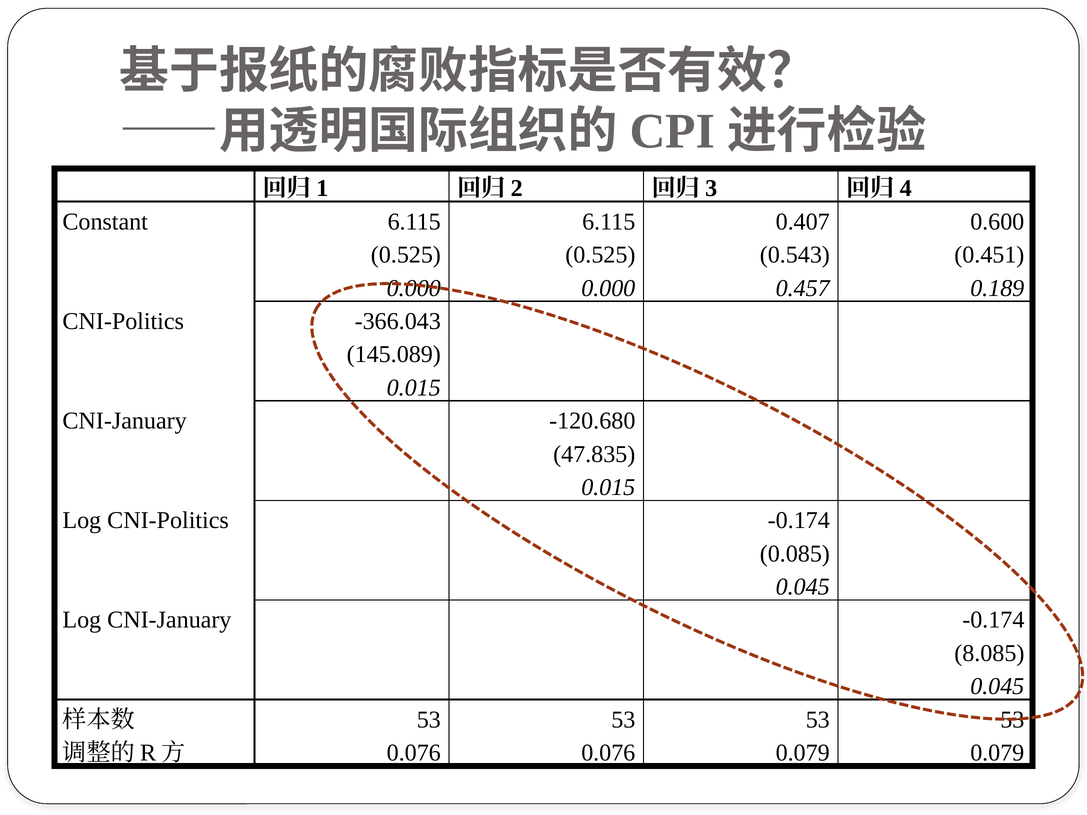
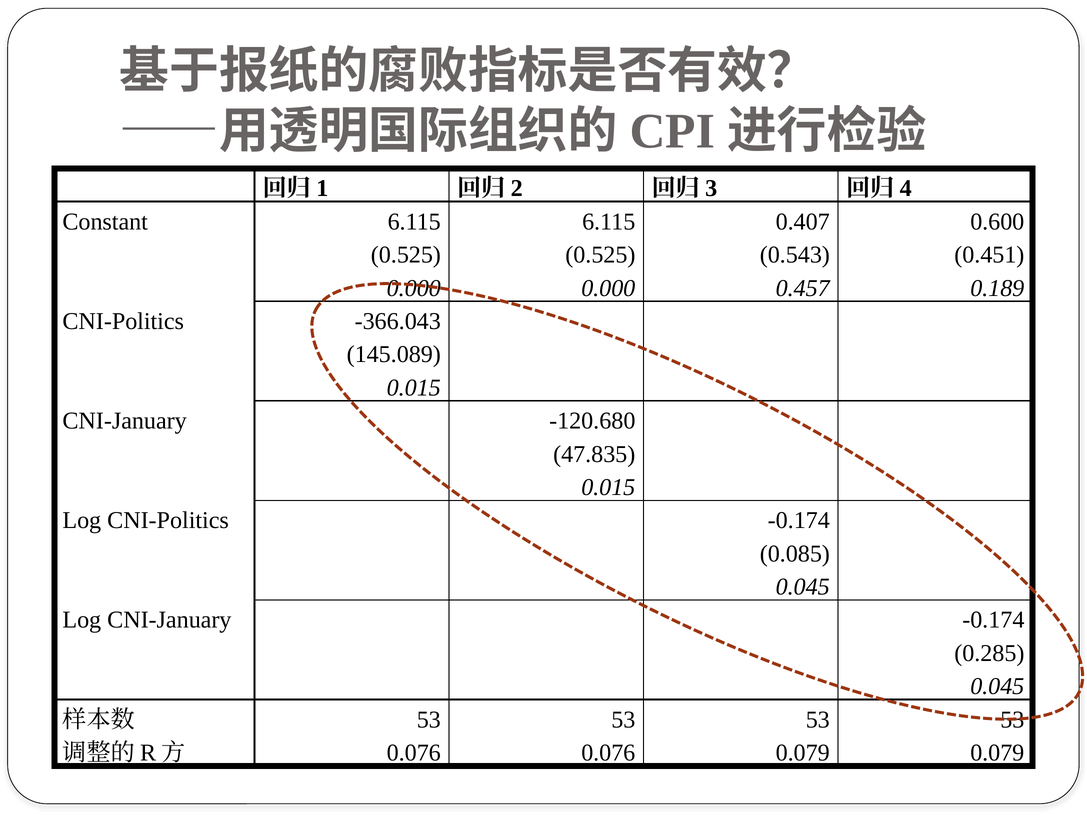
8.085: 8.085 -> 0.285 (989, 653)
